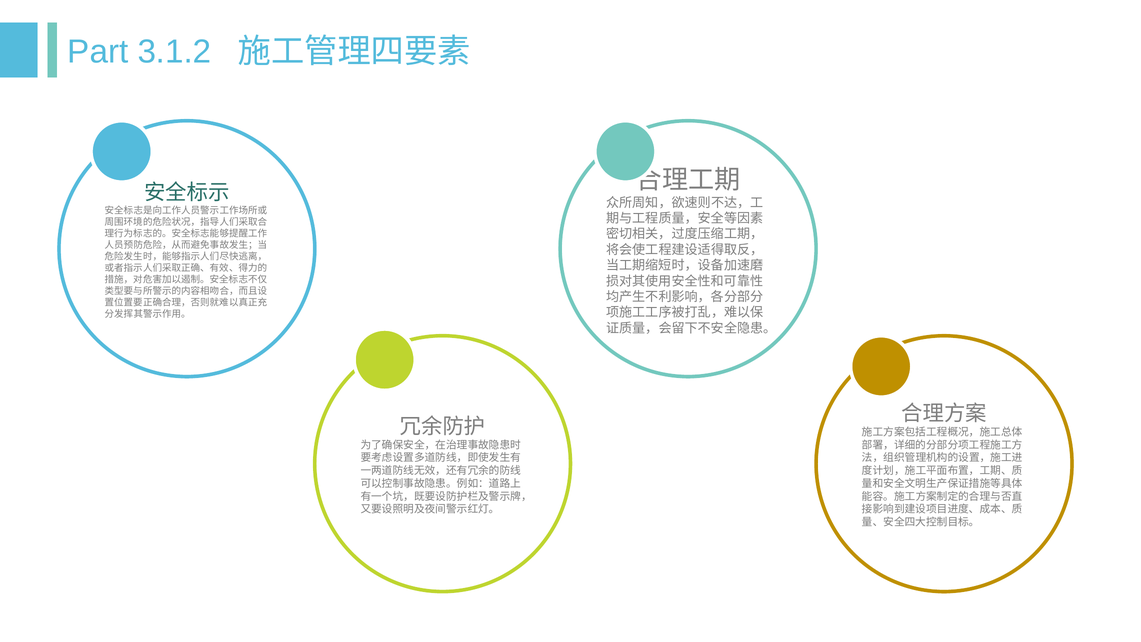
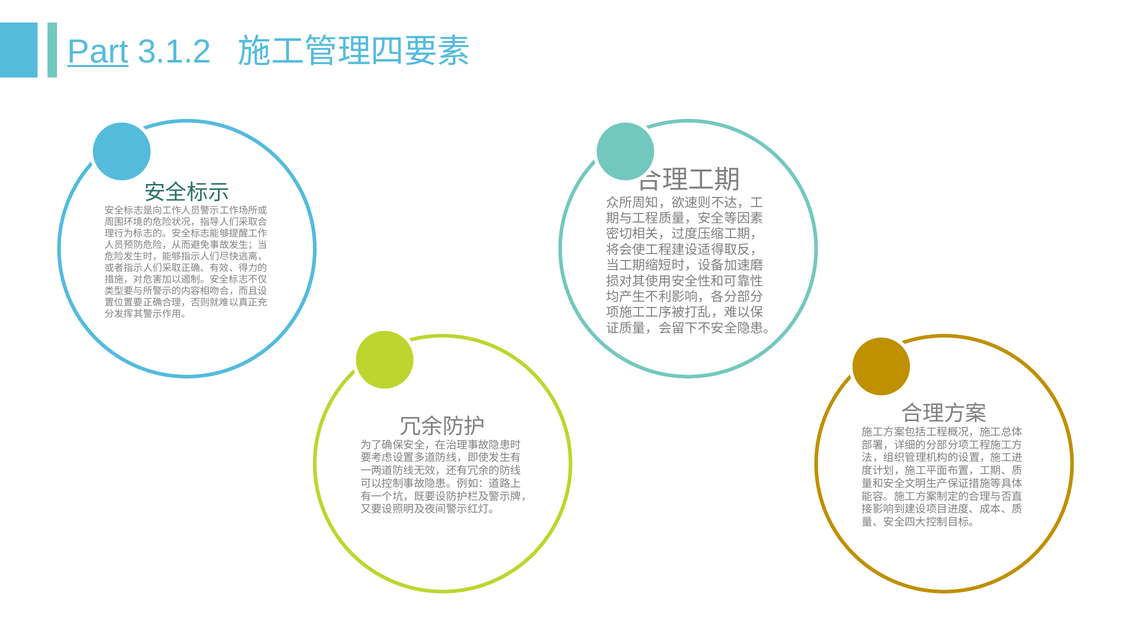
Part underline: none -> present (98, 52)
